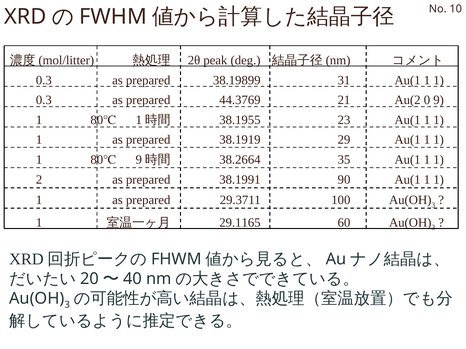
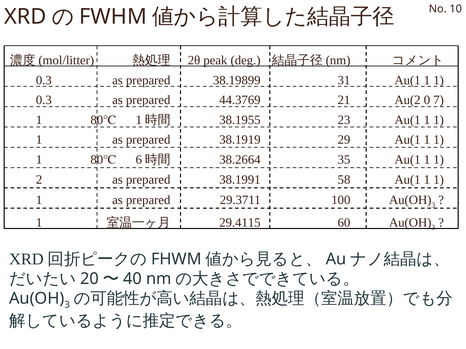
0 9: 9 -> 7 (439, 100)
80℃ 9: 9 -> 6 (139, 160)
90: 90 -> 58 (344, 180)
29.1165: 29.1165 -> 29.4115 (240, 223)
